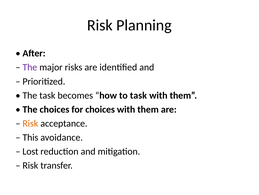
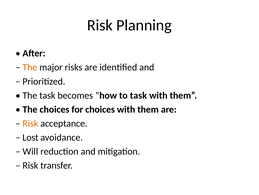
The colour: purple -> orange (30, 67)
This: This -> Lost (30, 137)
Lost: Lost -> Will (30, 151)
